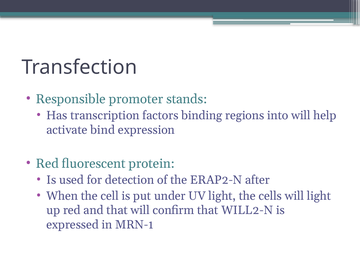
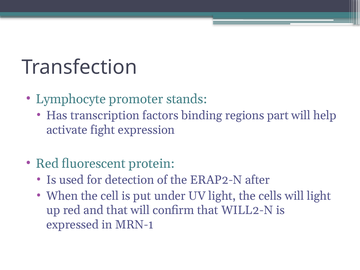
Responsible: Responsible -> Lymphocyte (71, 99)
into: into -> part (278, 115)
bind: bind -> fight (103, 130)
